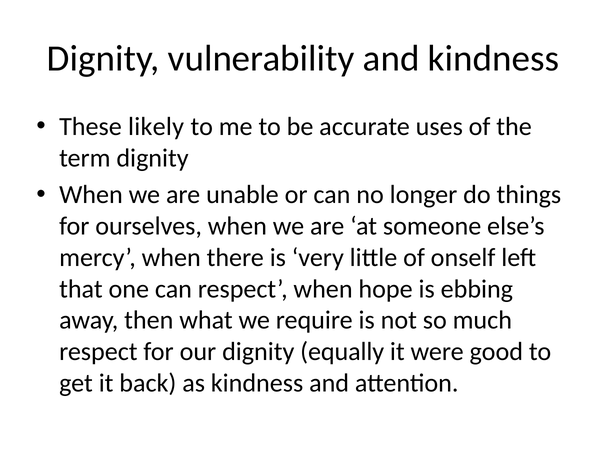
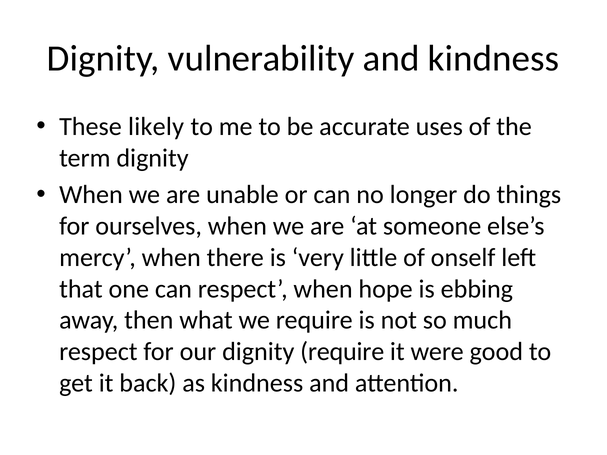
dignity equally: equally -> require (342, 352)
